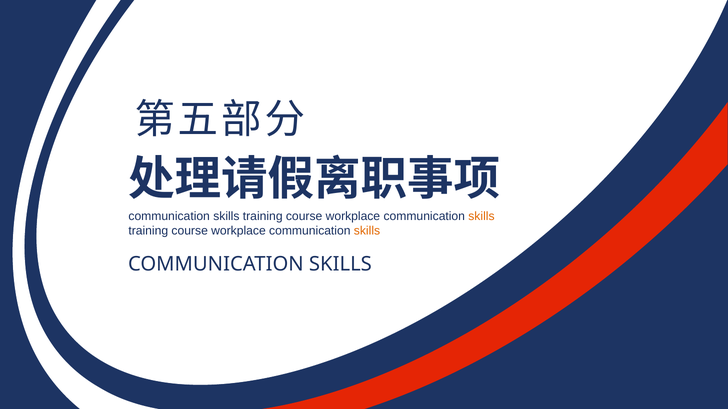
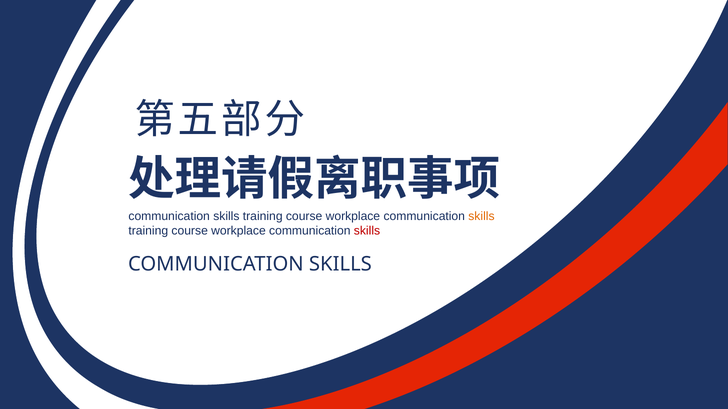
skills colour: orange -> red (367, 231)
